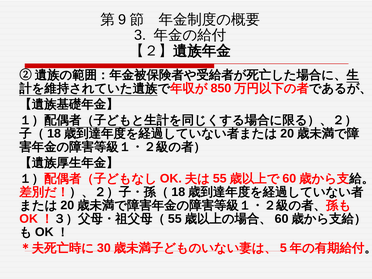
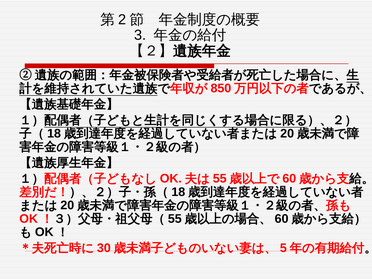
9: 9 -> 2 (122, 20)
